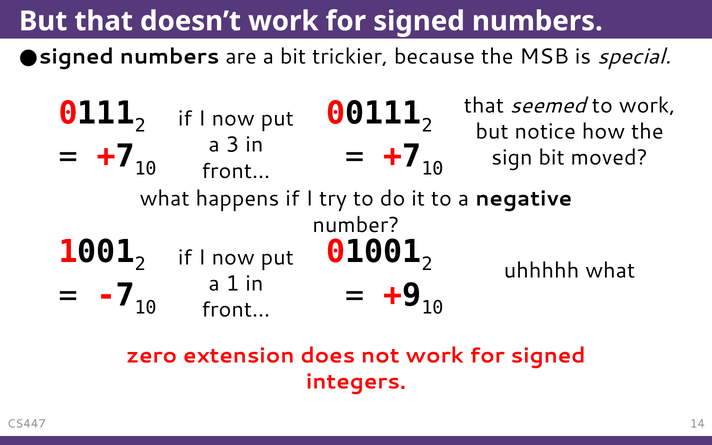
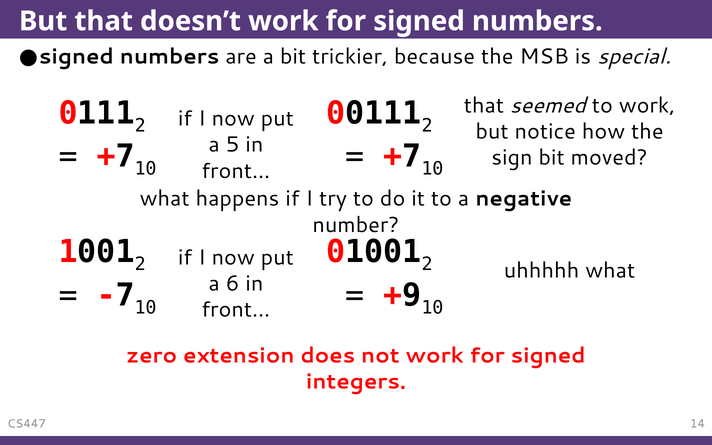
3: 3 -> 5 (233, 145)
1: 1 -> 6 (233, 283)
